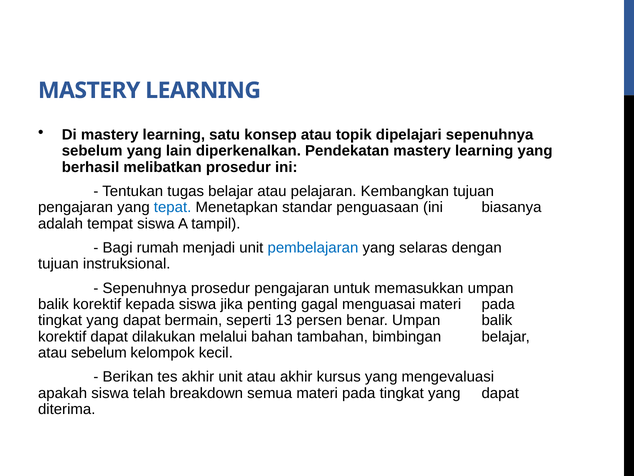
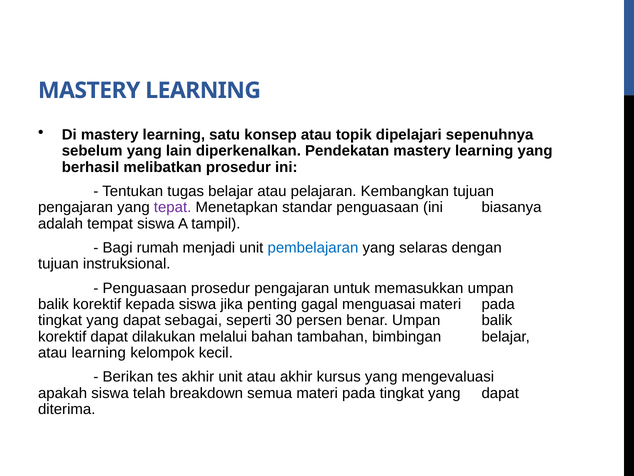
tepat colour: blue -> purple (173, 207)
Sepenuhnya: Sepenuhnya -> Penguasaan (145, 288)
bermain: bermain -> sebagai (193, 320)
13: 13 -> 30 (284, 320)
atau sebelum: sebelum -> learning (99, 352)
